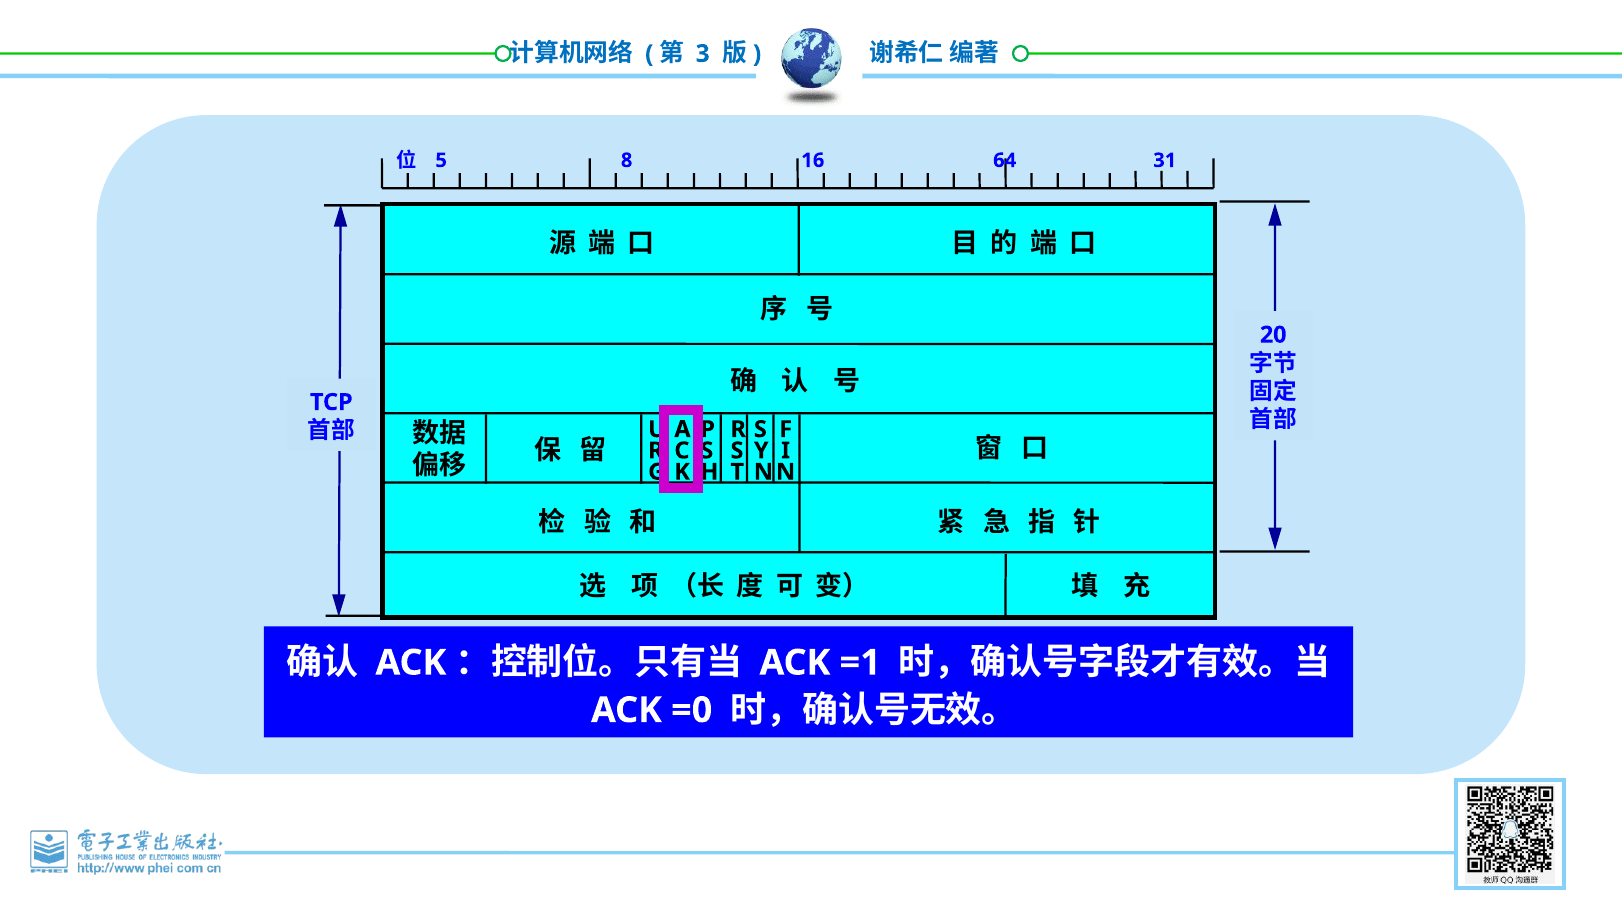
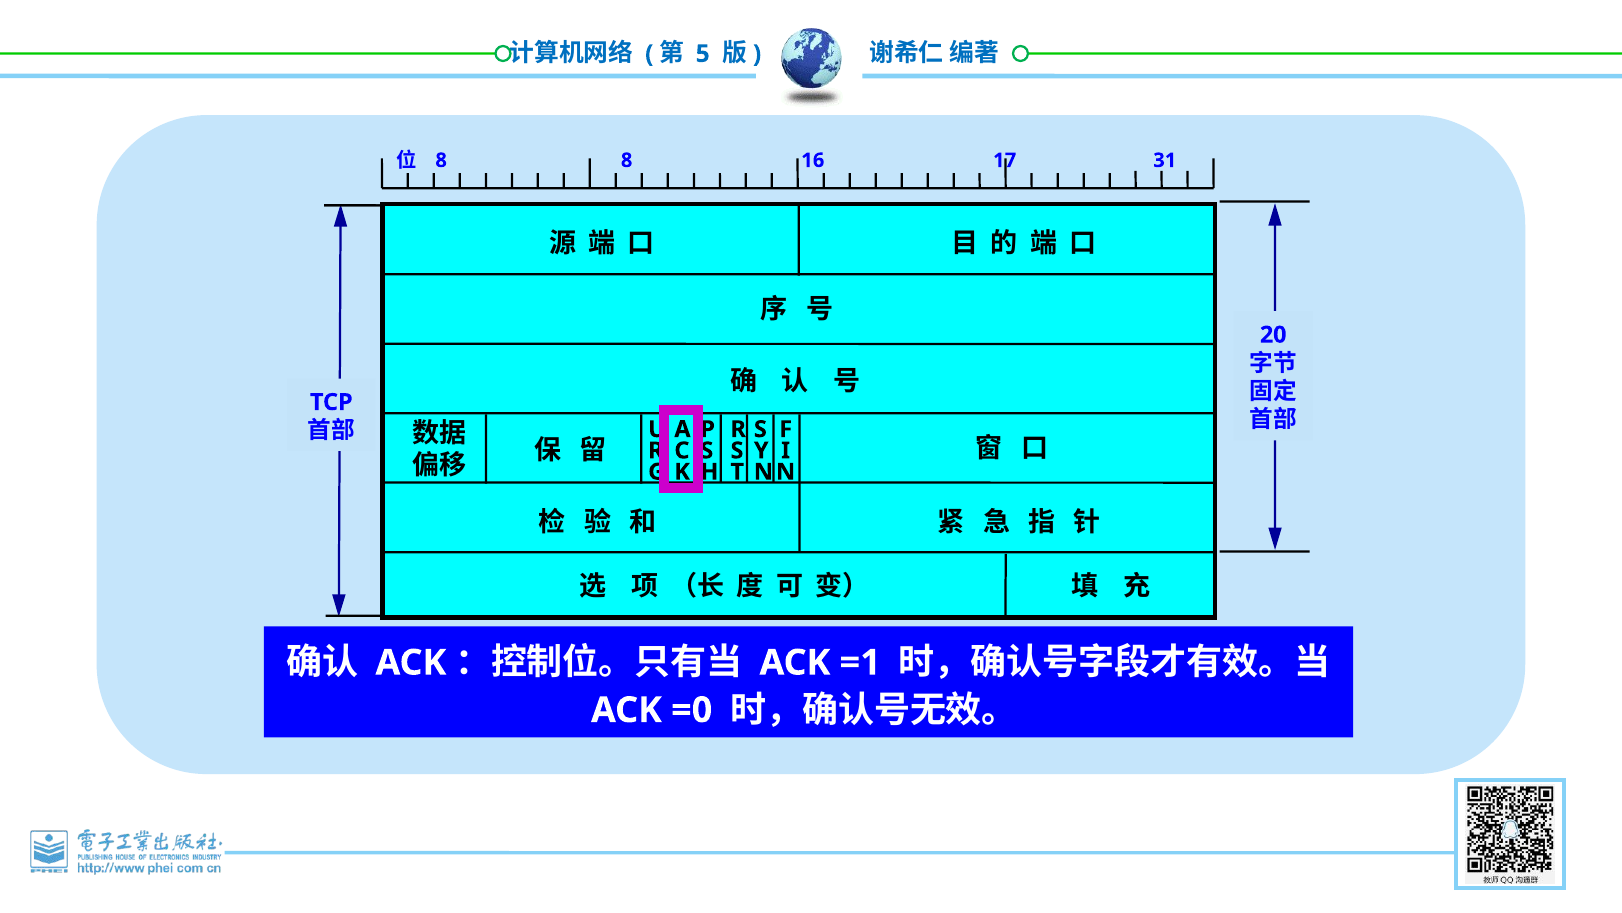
3: 3 -> 5 (703, 54)
5: 5 -> 8 (441, 160)
64: 64 -> 17 (1005, 160)
